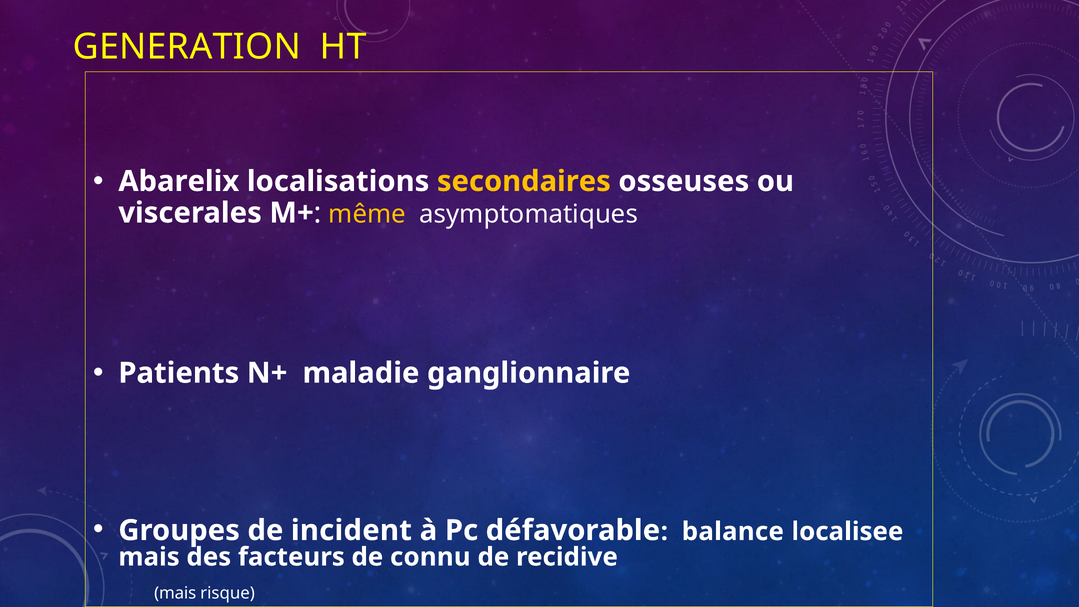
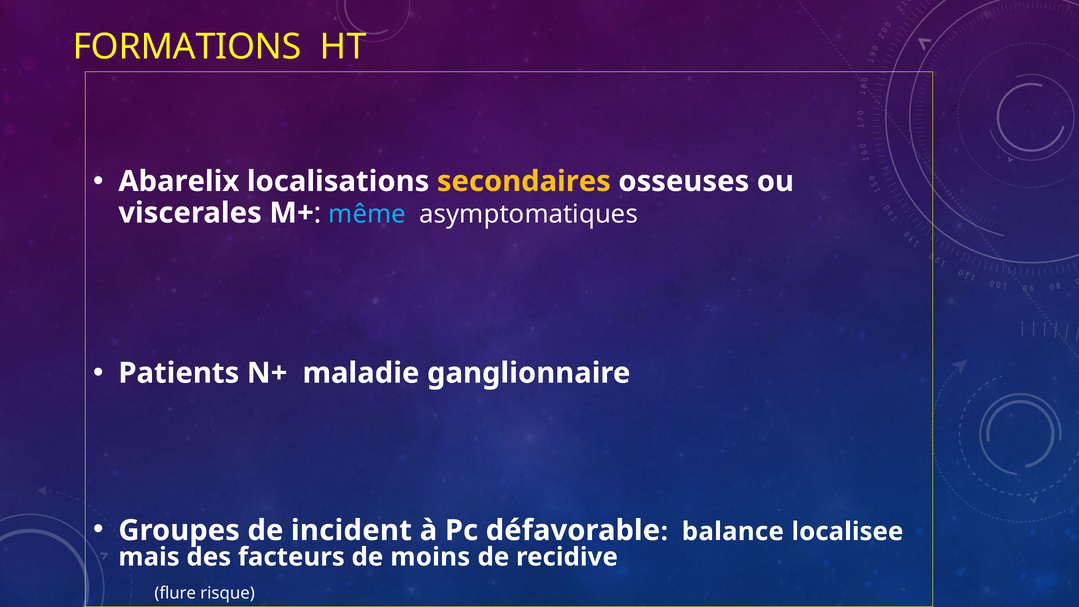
GENERATION: GENERATION -> FORMATIONS (187, 47)
même colour: yellow -> light blue (367, 214)
connu: connu -> moins (430, 557)
mais: mais -> flure (175, 593)
